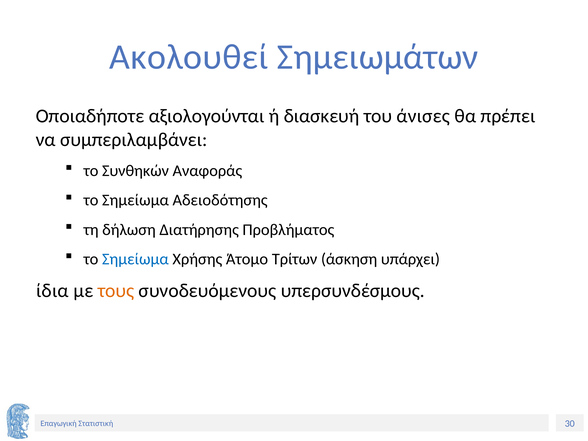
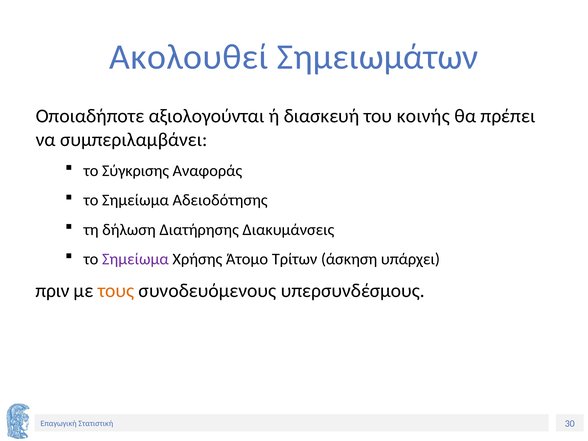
άνισες: άνισες -> κοινής (423, 116)
Συνθηκών: Συνθηκών -> Σύγκρισης (136, 171)
Προβλήματος: Προβλήματος -> Διακυμάνσεις (288, 230)
Σημείωμα colour: blue -> purple (135, 259)
ίδια: ίδια -> πριν (53, 291)
